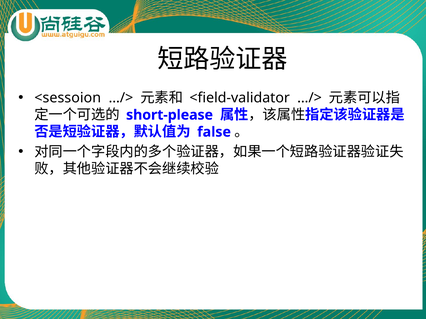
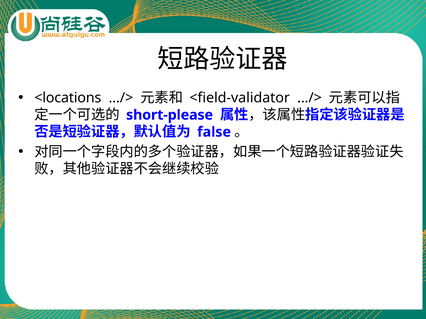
<sessoion: <sessoion -> <locations (68, 98)
